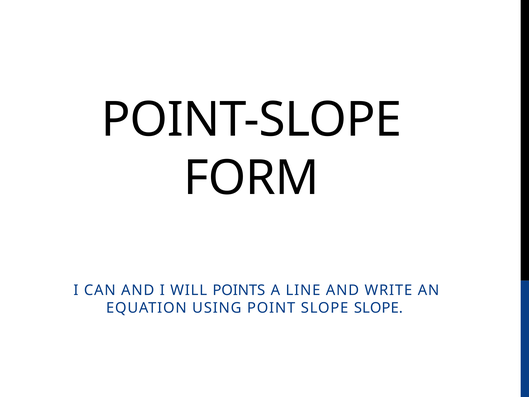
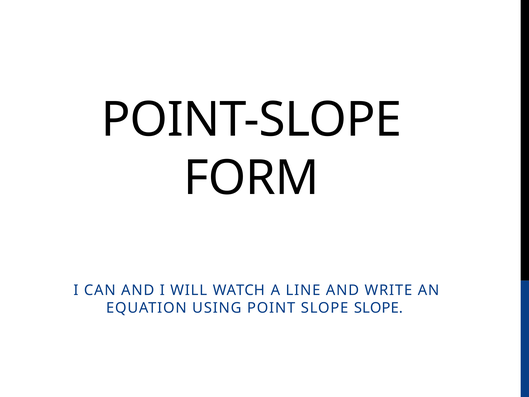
POINTS: POINTS -> WATCH (239, 290)
